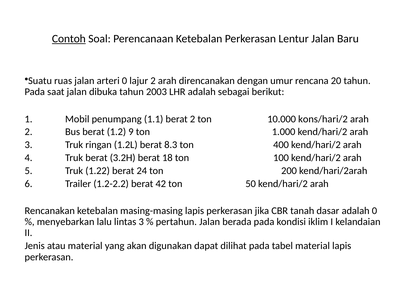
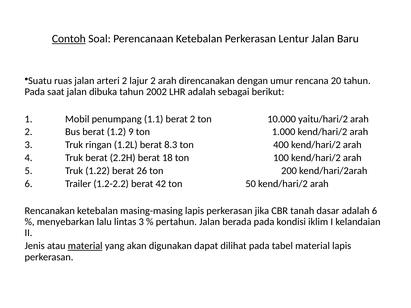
arteri 0: 0 -> 2 (125, 81)
2003: 2003 -> 2002 (156, 92)
kons/hari/2: kons/hari/2 -> yaitu/hari/2 (323, 119)
3.2H: 3.2H -> 2.2H (123, 158)
24: 24 -> 26 (142, 171)
adalah 0: 0 -> 6 (374, 211)
material underline: none -> present (85, 246)
